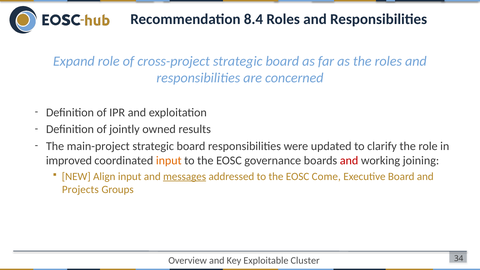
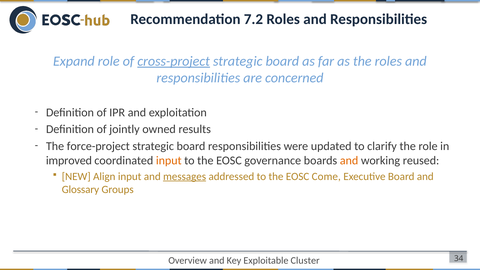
8.4: 8.4 -> 7.2 (253, 19)
cross-project underline: none -> present (174, 61)
main-project: main-project -> force-project (98, 146)
and colour: red -> orange (349, 160)
joining: joining -> reused (421, 160)
Projects: Projects -> Glossary (80, 190)
